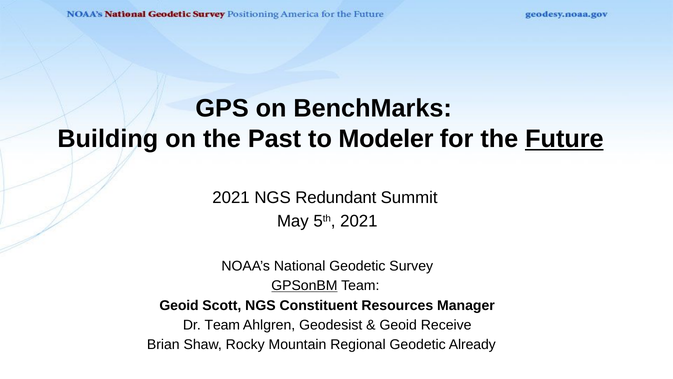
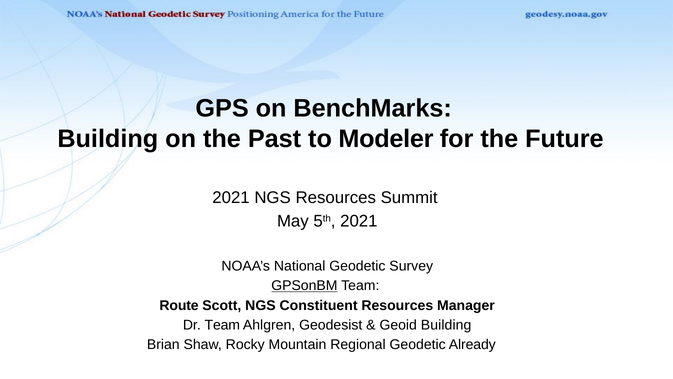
Future underline: present -> none (564, 139)
NGS Redundant: Redundant -> Resources (336, 198)
Geoid: Geoid -> Route (179, 305)
Geoid Receive: Receive -> Building (446, 325)
